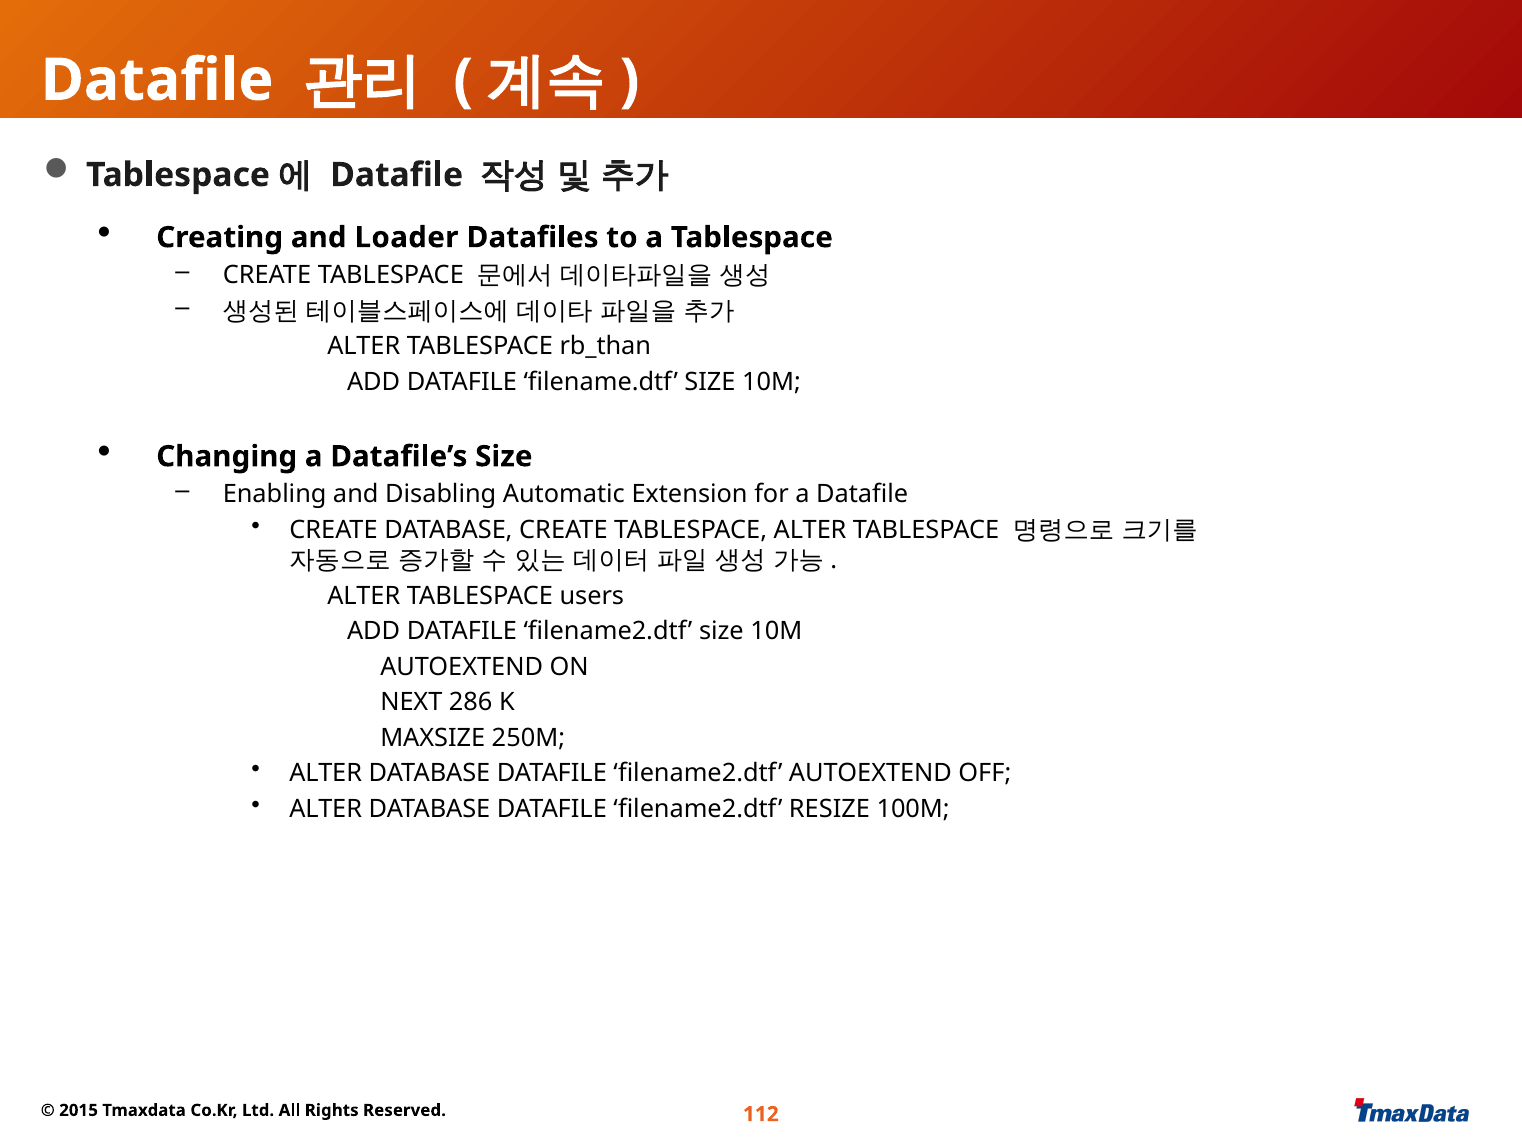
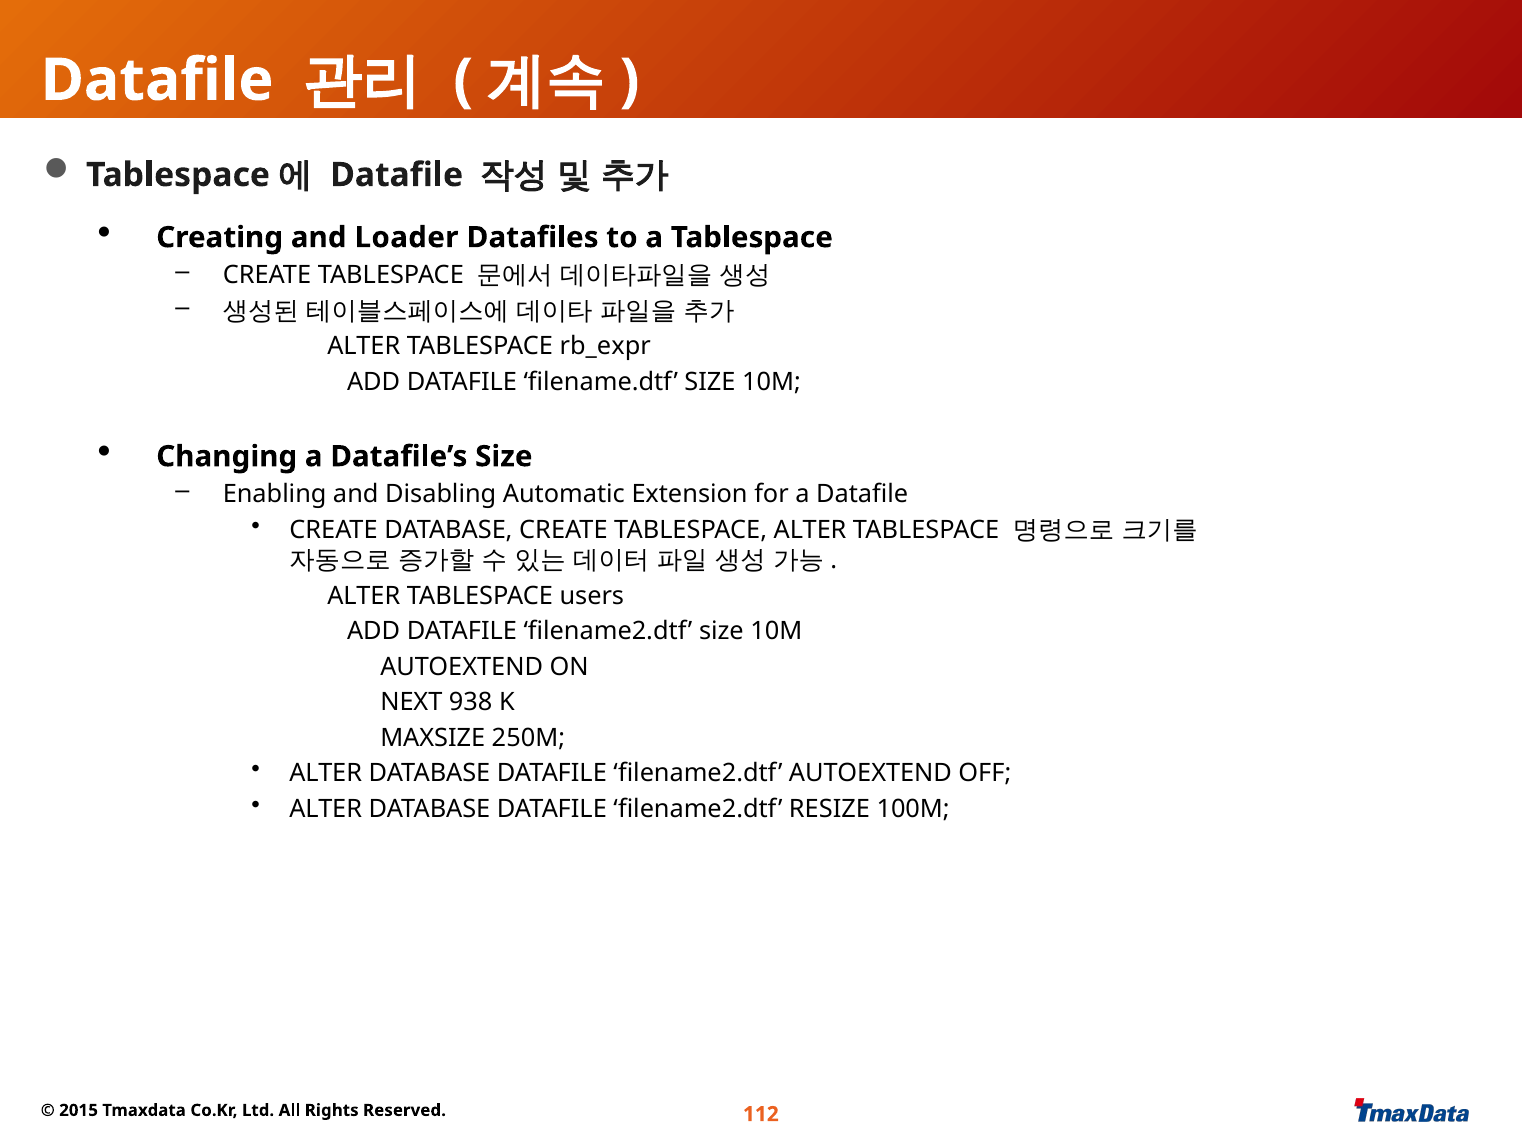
rb_than: rb_than -> rb_expr (605, 346)
286: 286 -> 938 (471, 703)
